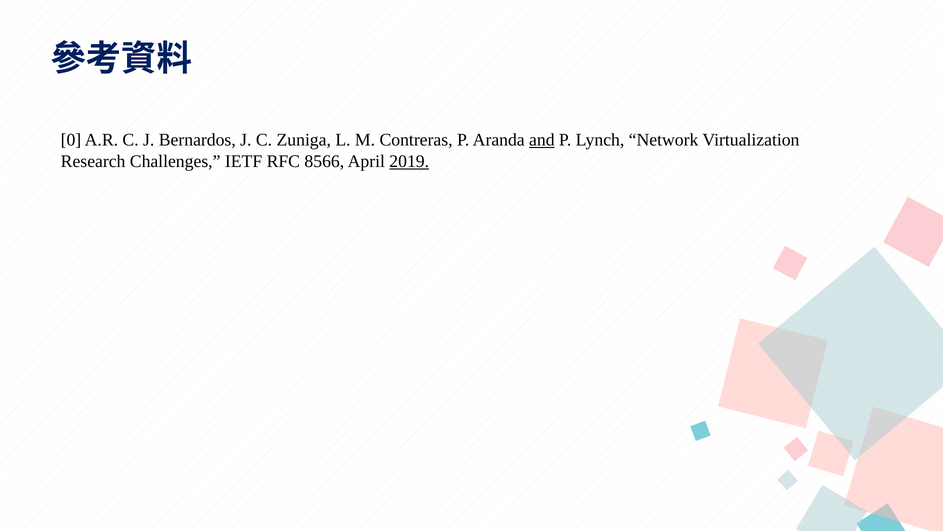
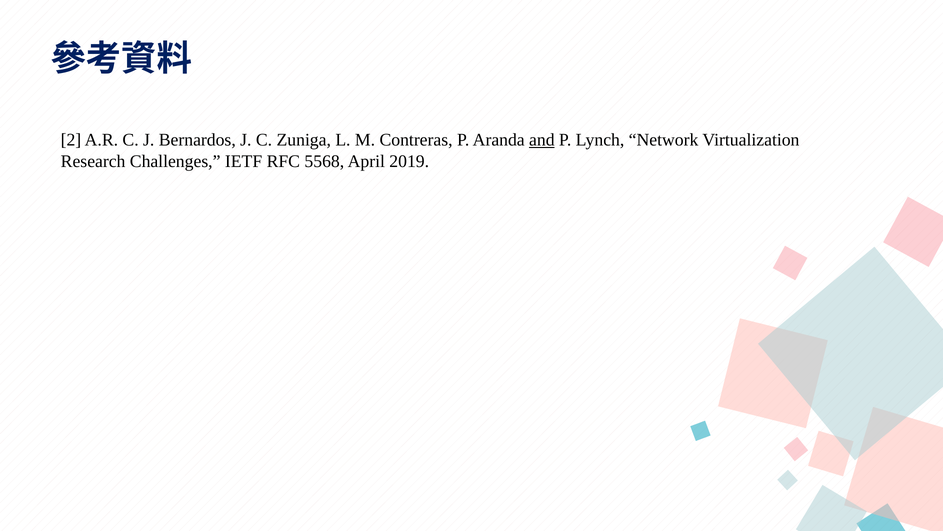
0: 0 -> 2 (71, 140)
8566: 8566 -> 5568 (324, 161)
2019 underline: present -> none (409, 161)
